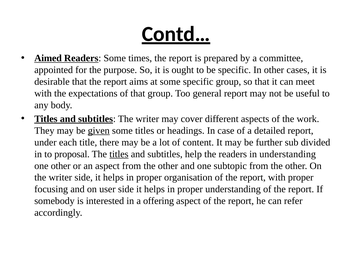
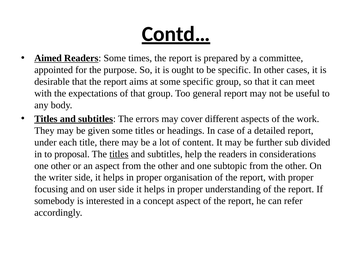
subtitles The writer: writer -> errors (147, 119)
given underline: present -> none (99, 131)
in understanding: understanding -> considerations (288, 154)
offering: offering -> concept (159, 201)
